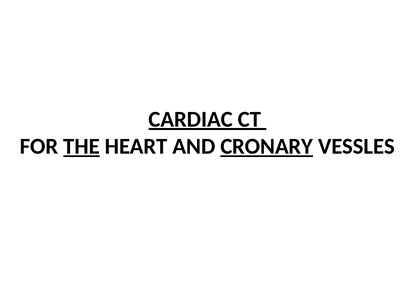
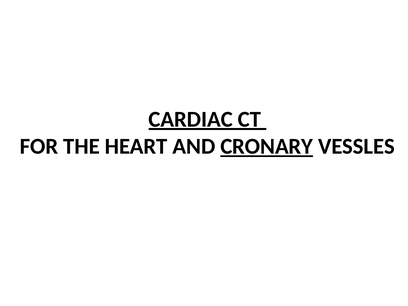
THE underline: present -> none (81, 146)
